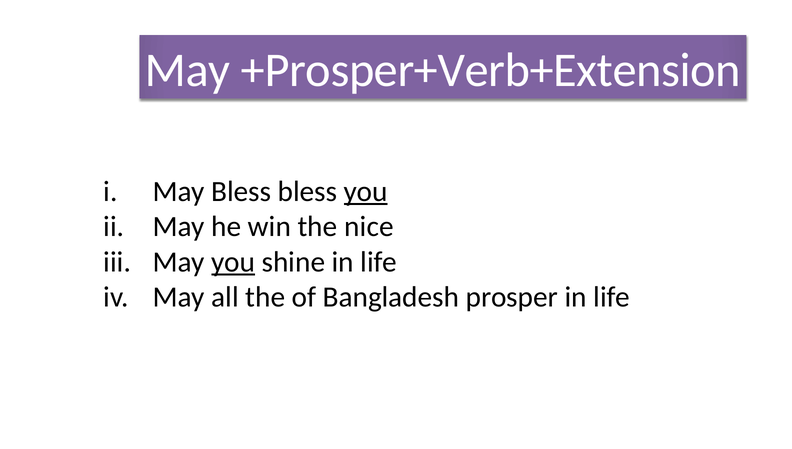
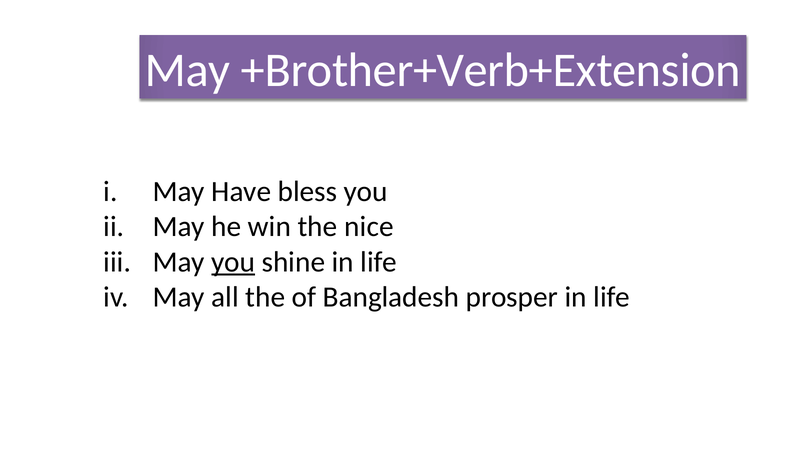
+Prosper+Verb+Extension: +Prosper+Verb+Extension -> +Brother+Verb+Extension (491, 70)
May Bless: Bless -> Have (241, 191)
you underline: present -> none (366, 191)
